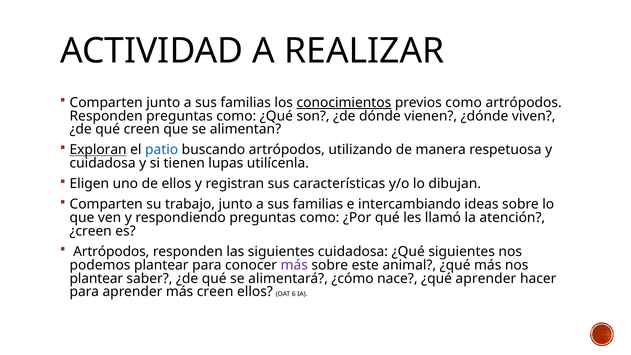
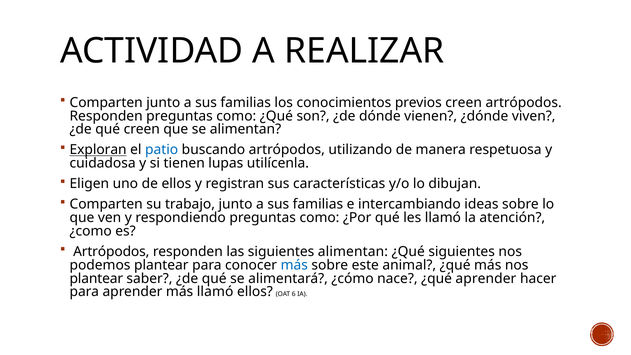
conocimientos underline: present -> none (344, 103)
previos como: como -> creen (464, 103)
¿creen: ¿creen -> ¿como (91, 231)
siguientes cuidadosa: cuidadosa -> alimentan (353, 252)
más colour: purple -> blue (294, 265)
más creen: creen -> llamó (215, 292)
